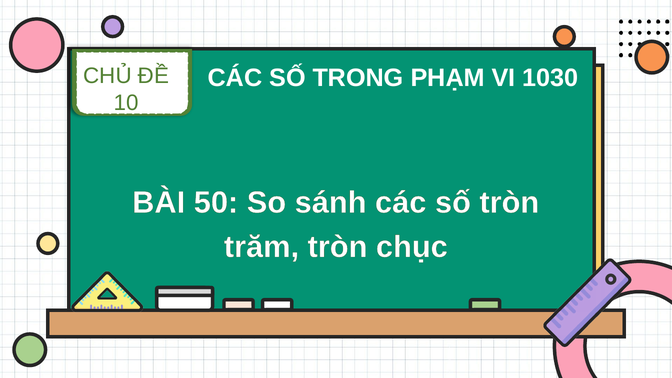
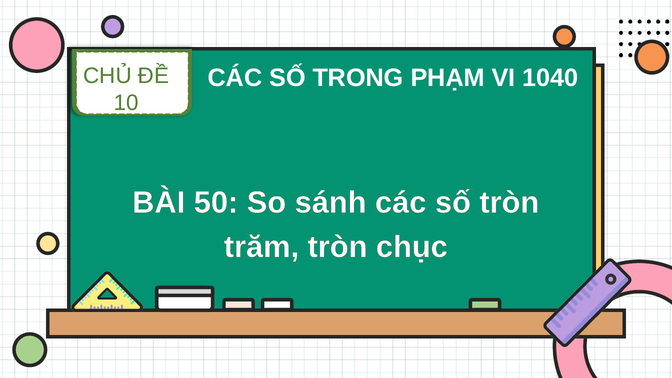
1030: 1030 -> 1040 (550, 78)
